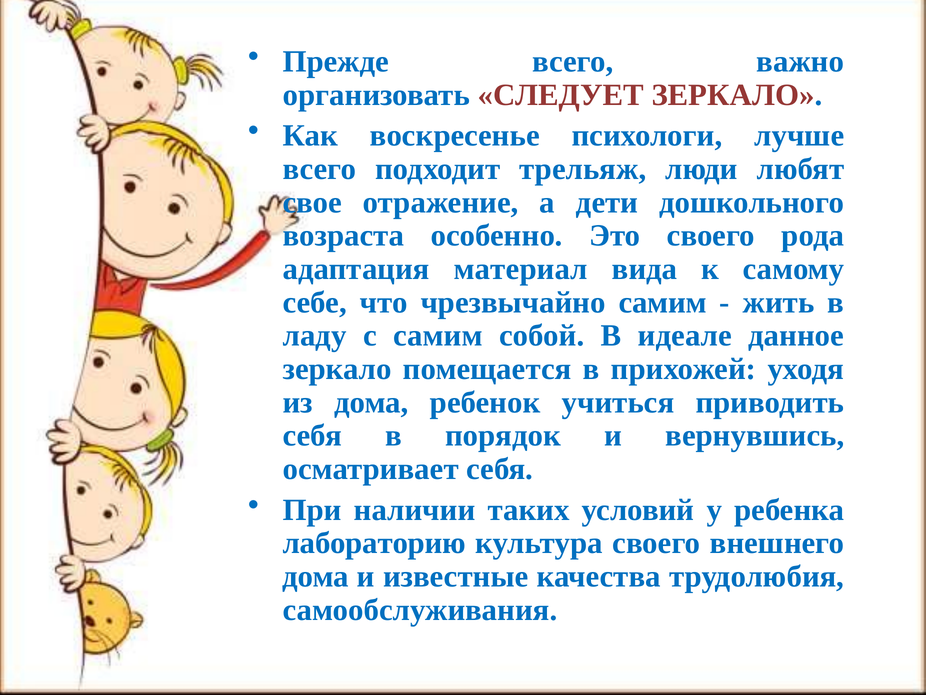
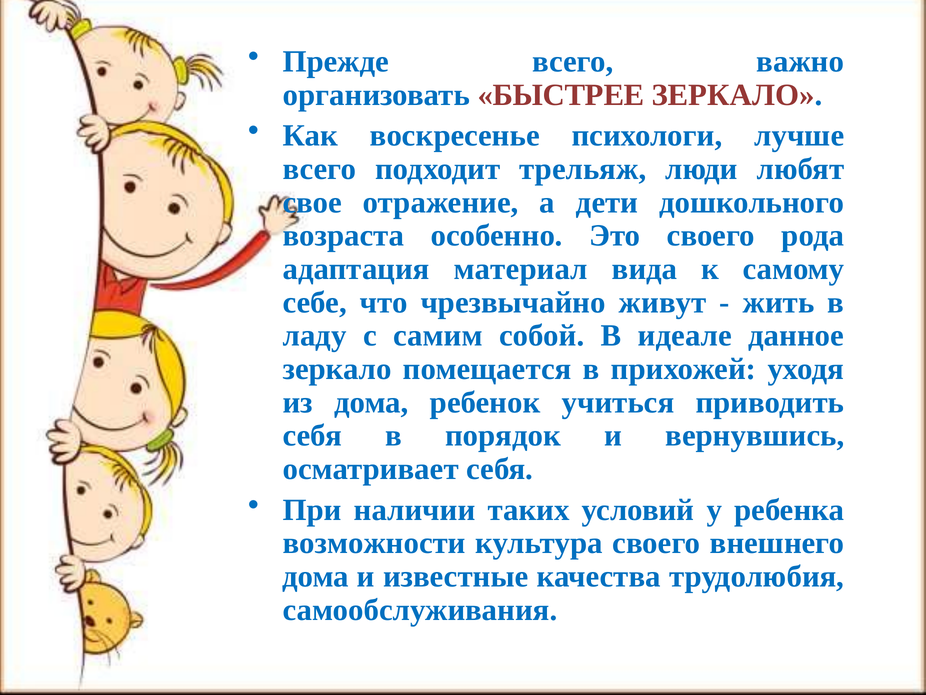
СЛЕДУЕТ: СЛЕДУЕТ -> БЫСТРЕЕ (561, 95)
чрезвычайно самим: самим -> живут (663, 302)
лабораторию: лабораторию -> возможности (374, 543)
